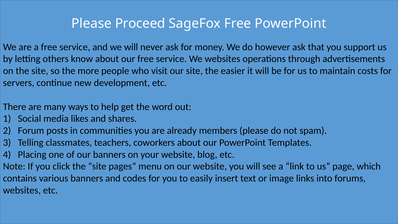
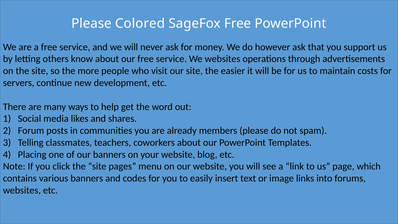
Proceed: Proceed -> Colored (140, 23)
